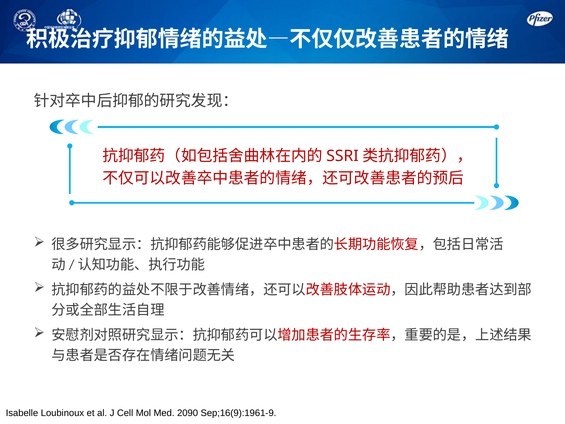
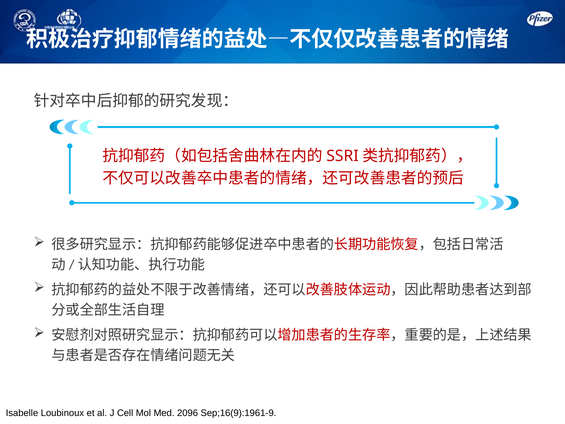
2090: 2090 -> 2096 (188, 413)
